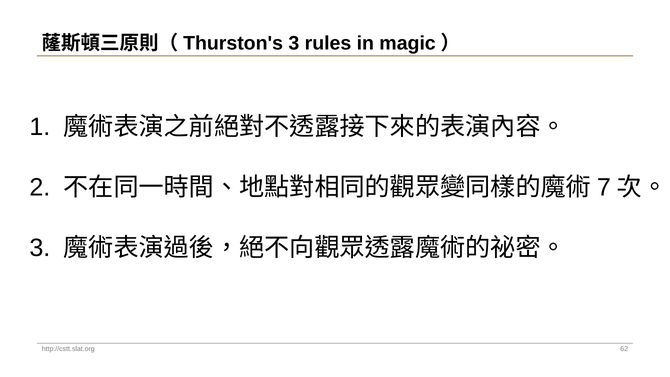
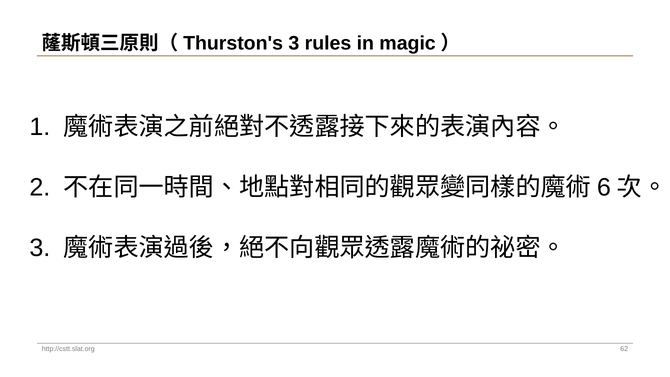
7: 7 -> 6 (604, 187)
